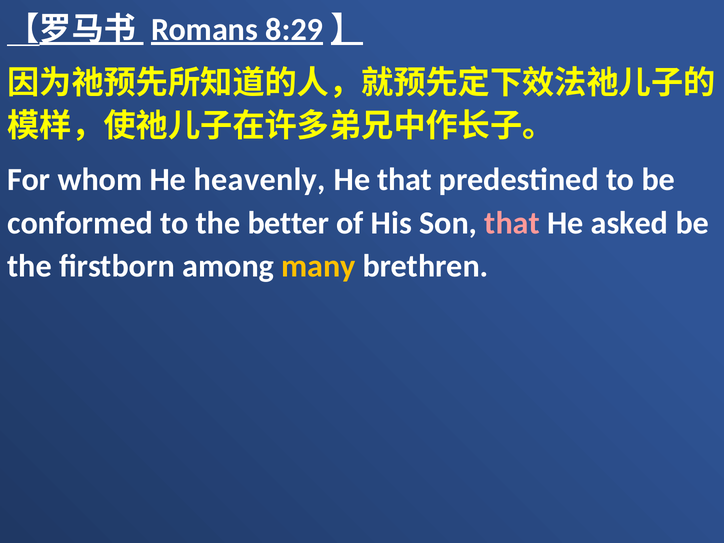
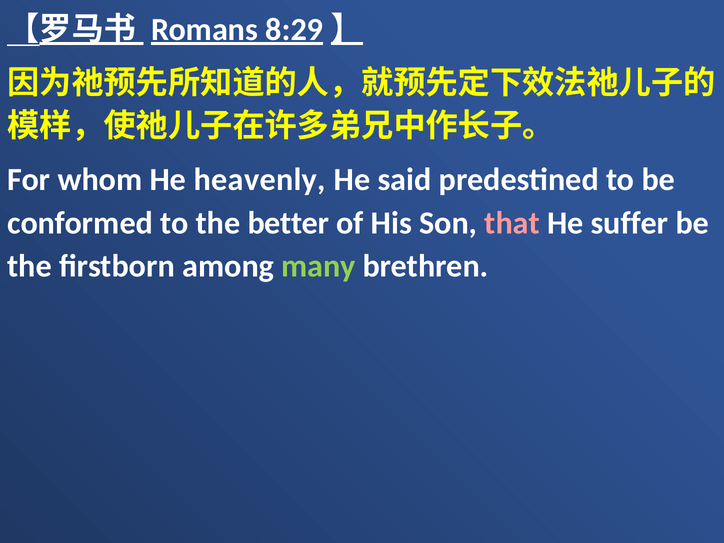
He that: that -> said (405, 180)
asked: asked -> suffer (630, 223)
many colour: yellow -> light green (318, 266)
